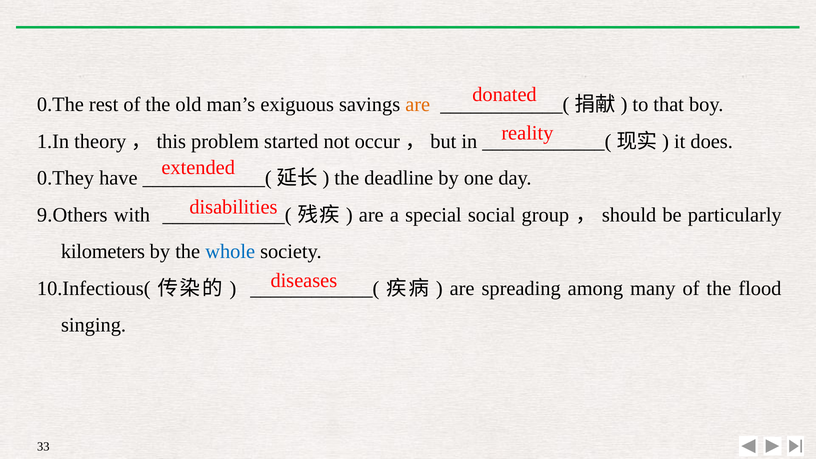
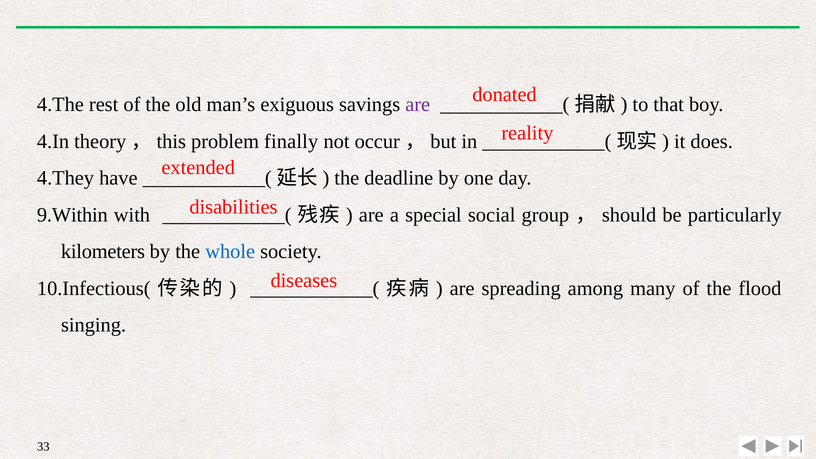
0.The: 0.The -> 4.The (60, 105)
are colour: orange -> purple (418, 105)
1.In: 1.In -> 4.In (53, 141)
started: started -> finally (291, 141)
0.They: 0.They -> 4.They (66, 178)
9.Others: 9.Others -> 9.Within (72, 215)
